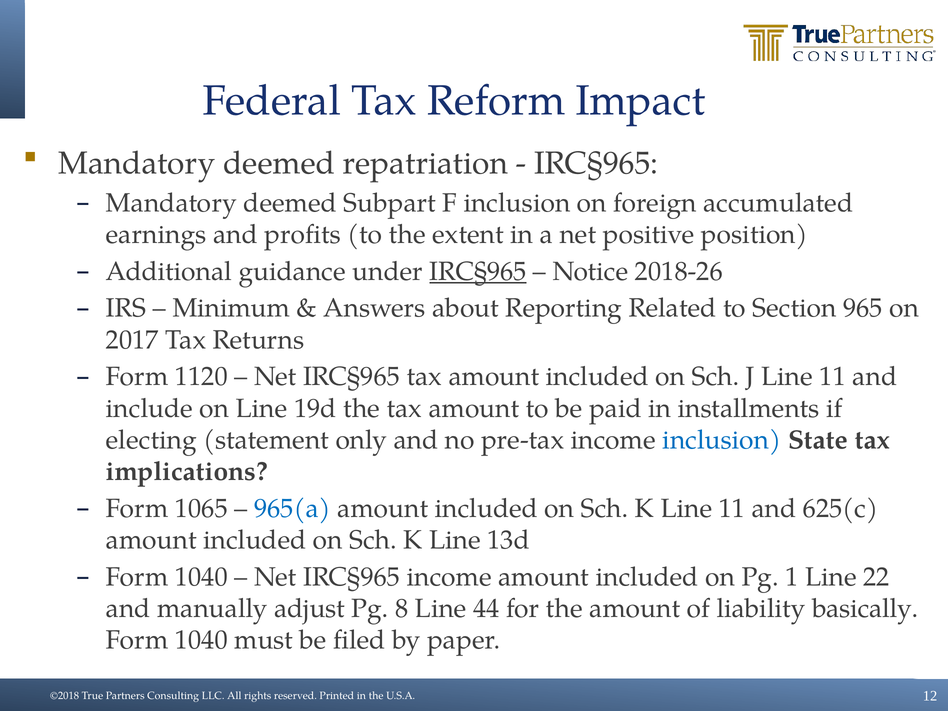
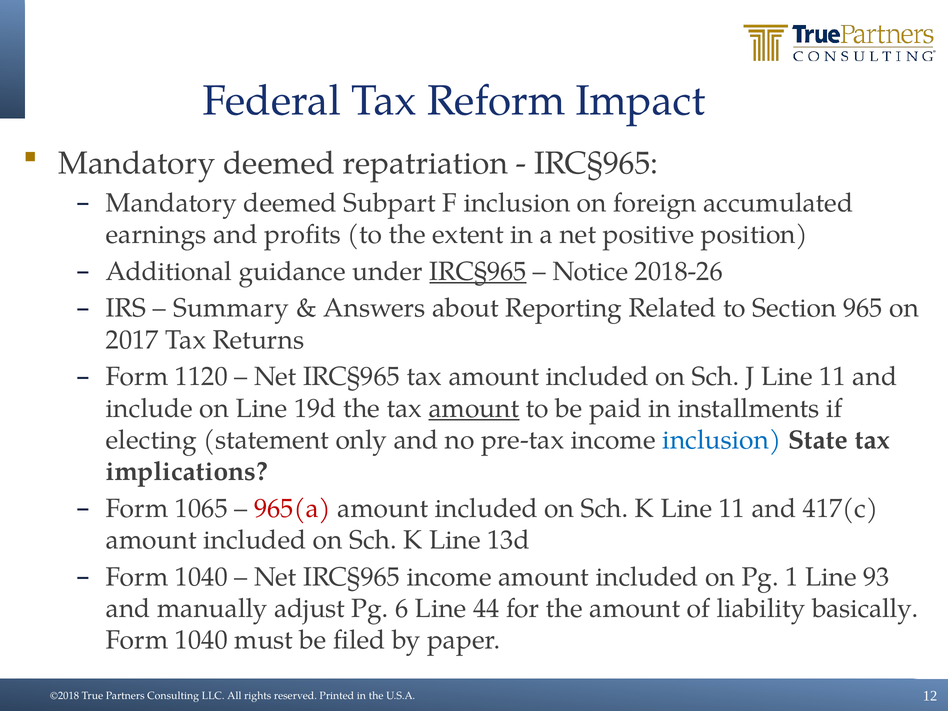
Minimum: Minimum -> Summary (231, 308)
amount underline: none -> present (474, 408)
965(a colour: blue -> red (292, 508)
625(c: 625(c -> 417(c (841, 508)
22: 22 -> 93 (876, 577)
8: 8 -> 6 (402, 609)
